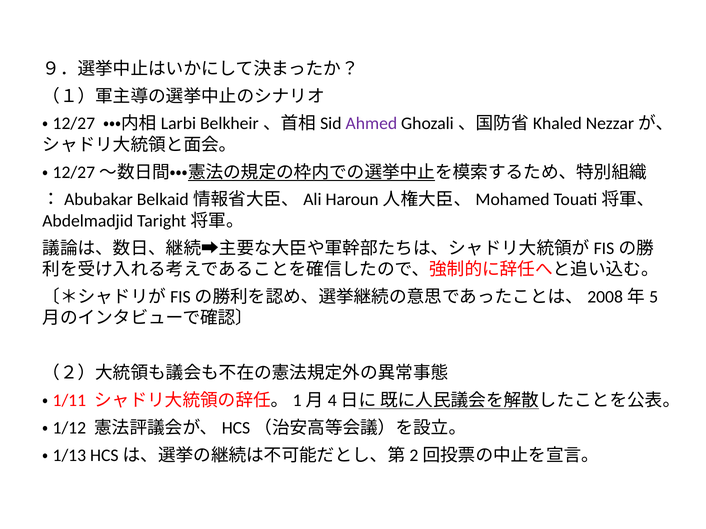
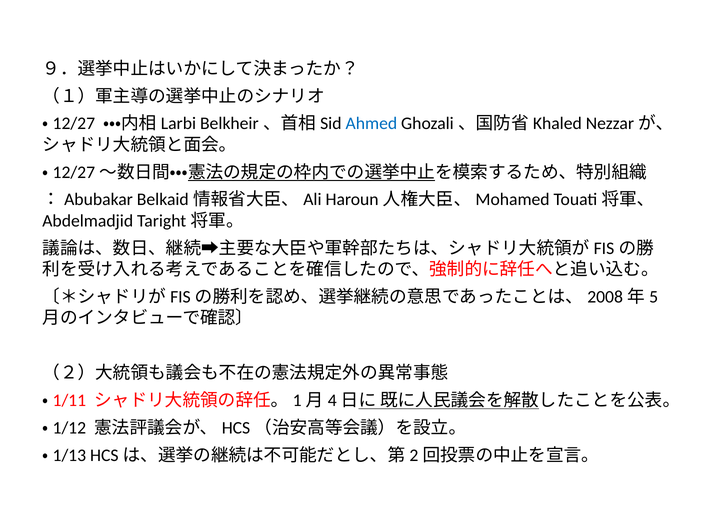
Ahmed colour: purple -> blue (371, 124)
